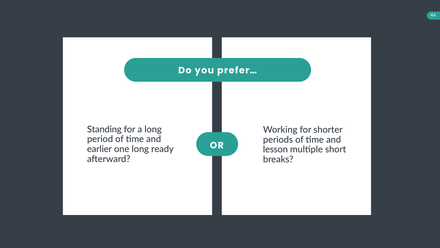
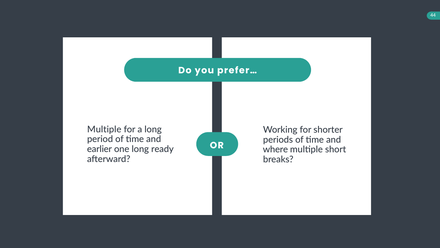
Standing: Standing -> Multiple (104, 129)
lesson: lesson -> where (275, 149)
